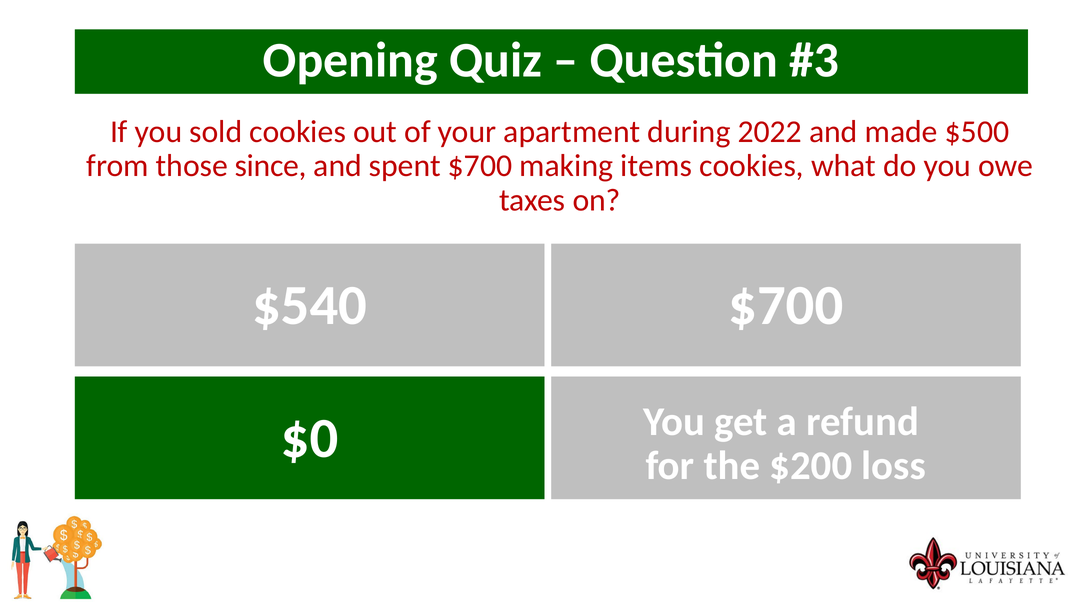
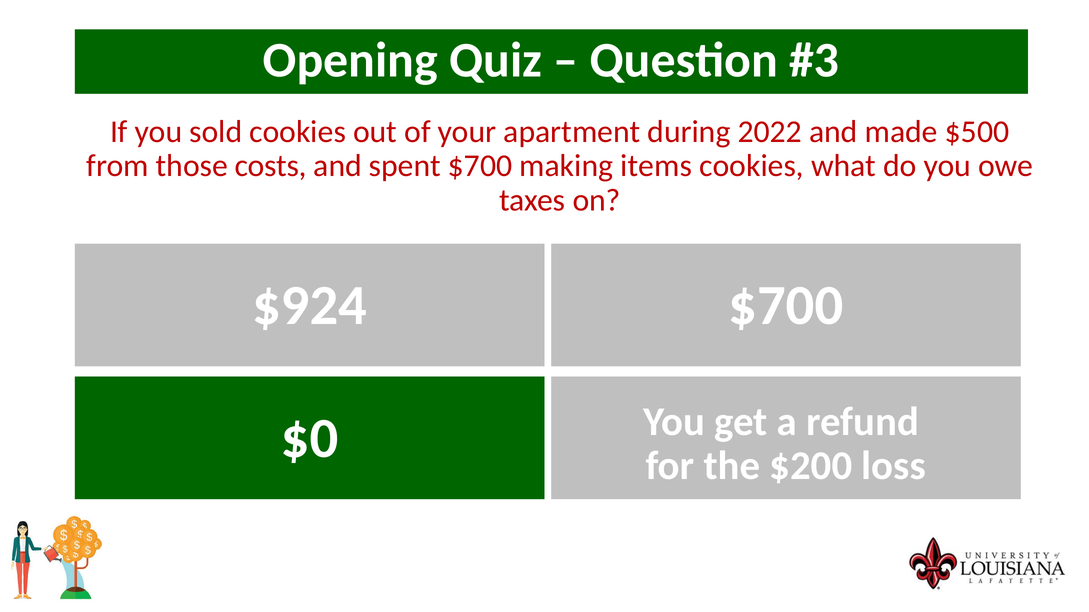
since: since -> costs (271, 166)
$540: $540 -> $924 (310, 306)
